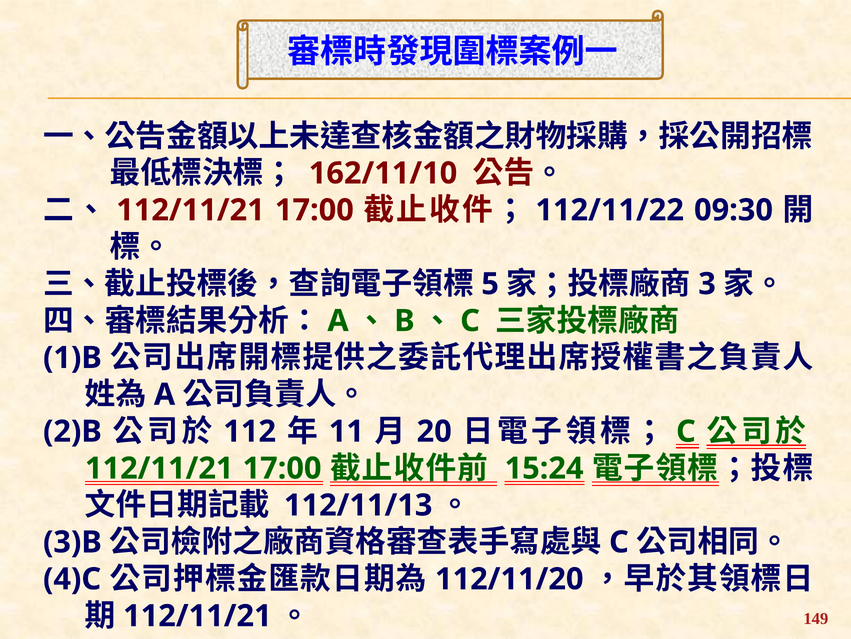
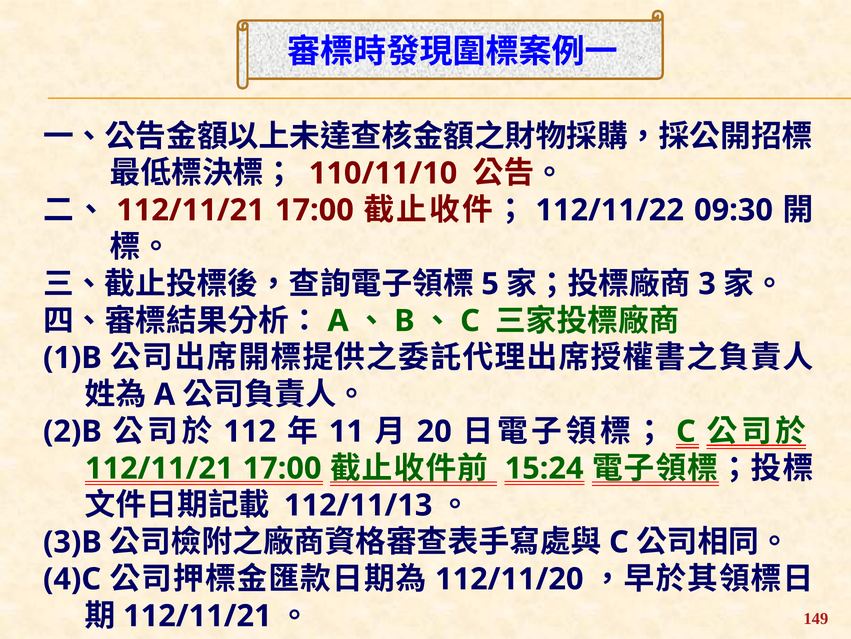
162/11/10: 162/11/10 -> 110/11/10 (383, 173)
